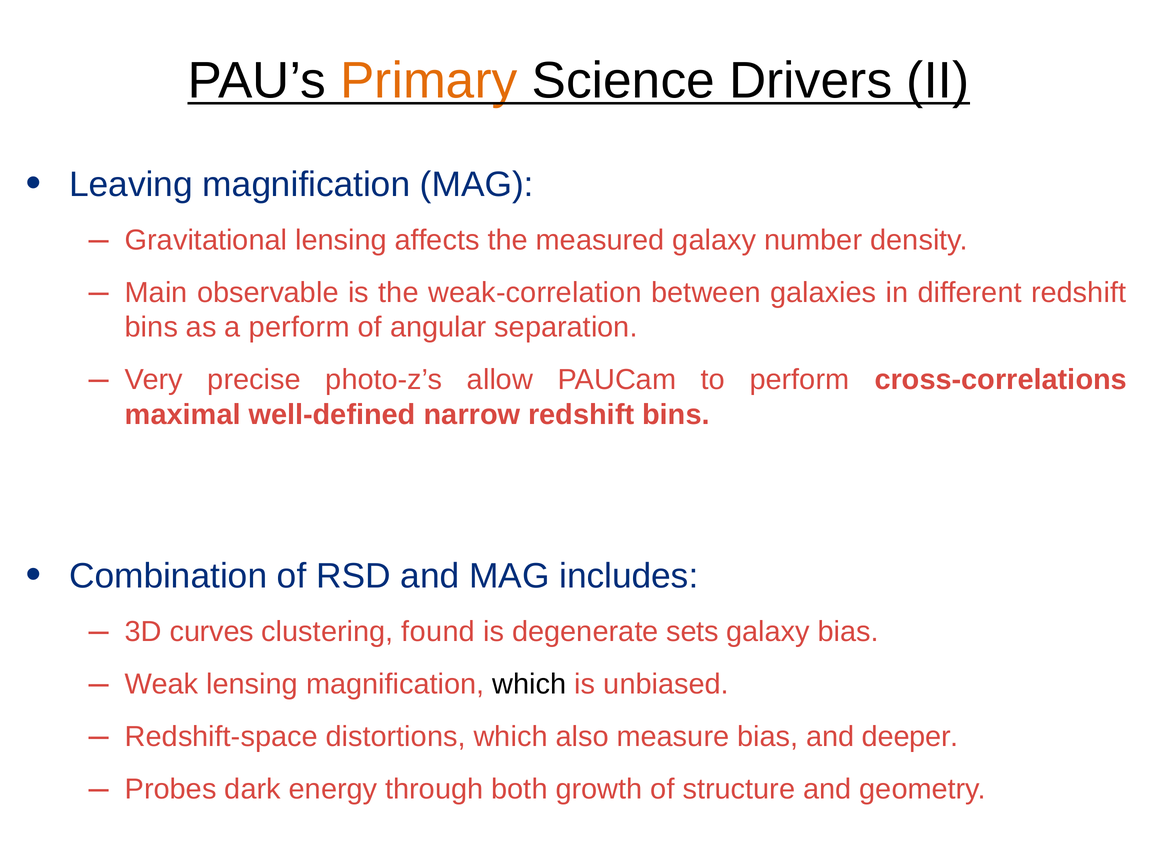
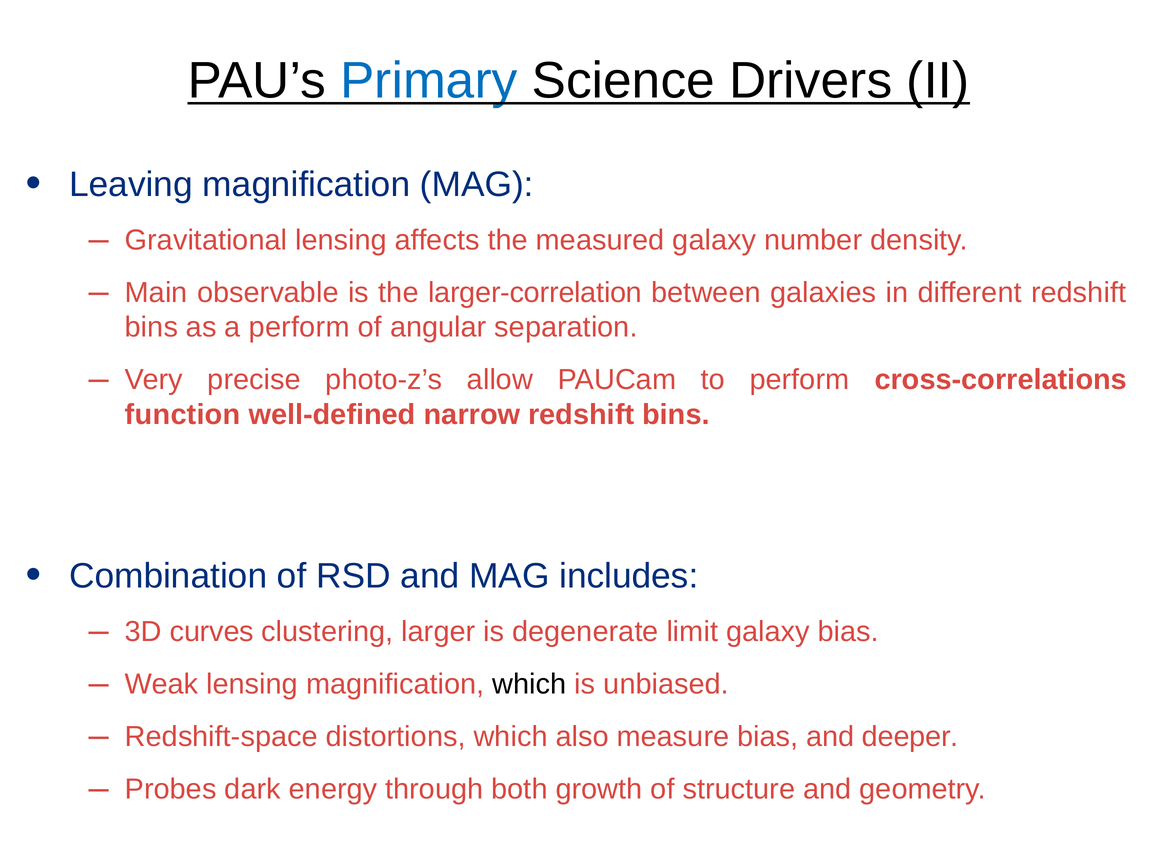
Primary colour: orange -> blue (429, 81)
weak-correlation: weak-correlation -> larger-correlation (535, 293)
maximal: maximal -> function (183, 415)
found: found -> larger (438, 632)
sets: sets -> limit (692, 632)
